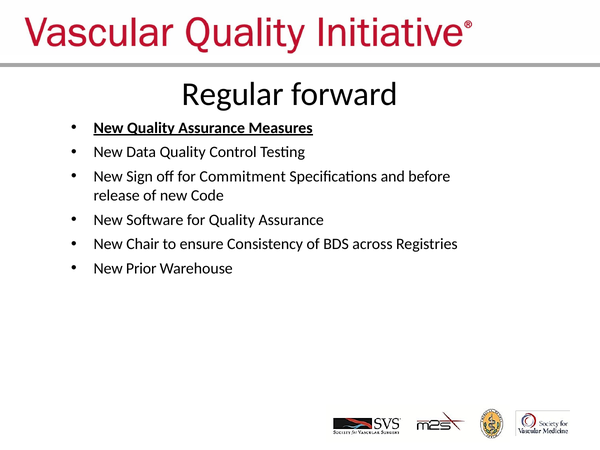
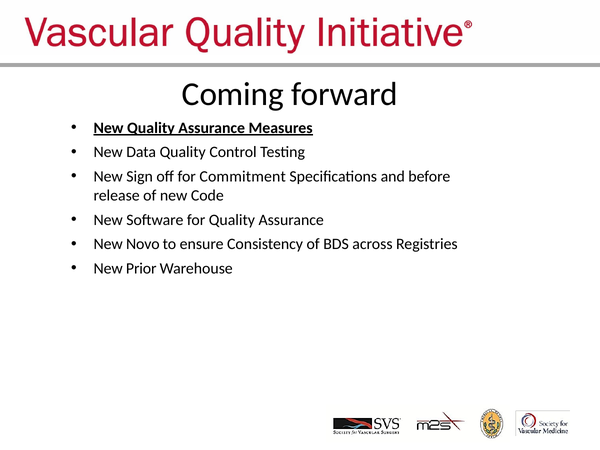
Regular: Regular -> Coming (233, 94)
Chair: Chair -> Novo (143, 244)
